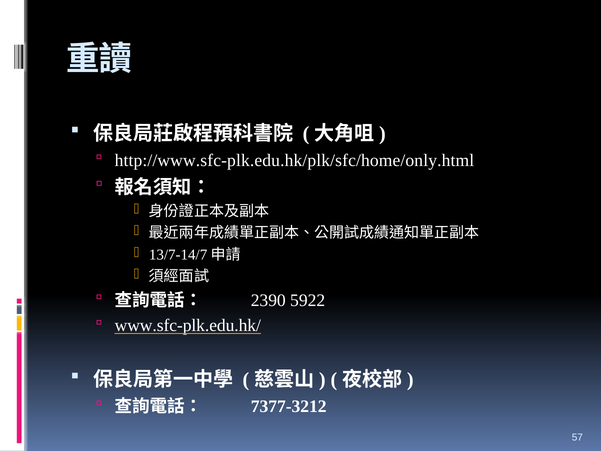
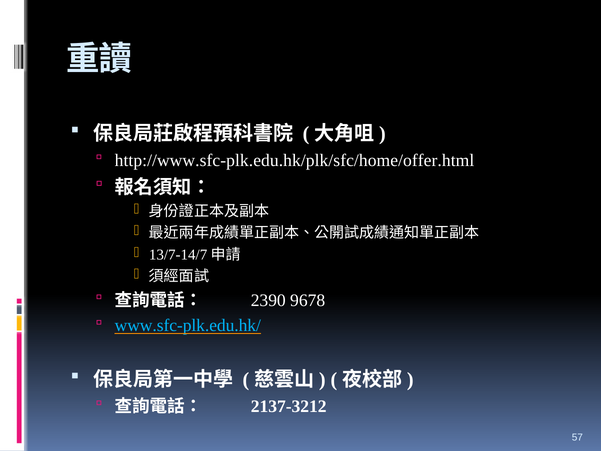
http://www.sfc-plk.edu.hk/plk/sfc/home/only.html: http://www.sfc-plk.edu.hk/plk/sfc/home/only.html -> http://www.sfc-plk.edu.hk/plk/sfc/home/offer.html (294, 160)
5922: 5922 -> 9678 (308, 300)
www.sfc-plk.edu.hk/ colour: white -> light blue (188, 326)
7377-3212: 7377-3212 -> 2137-3212 (289, 406)
